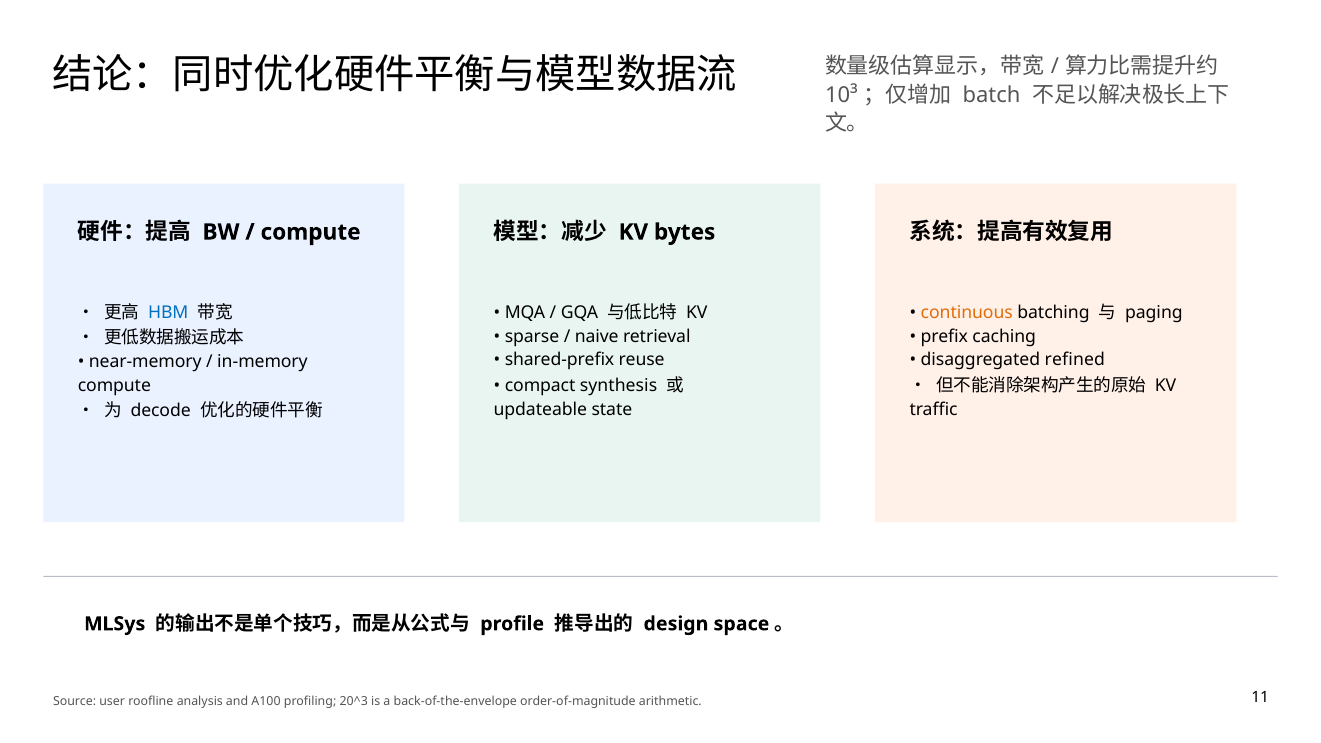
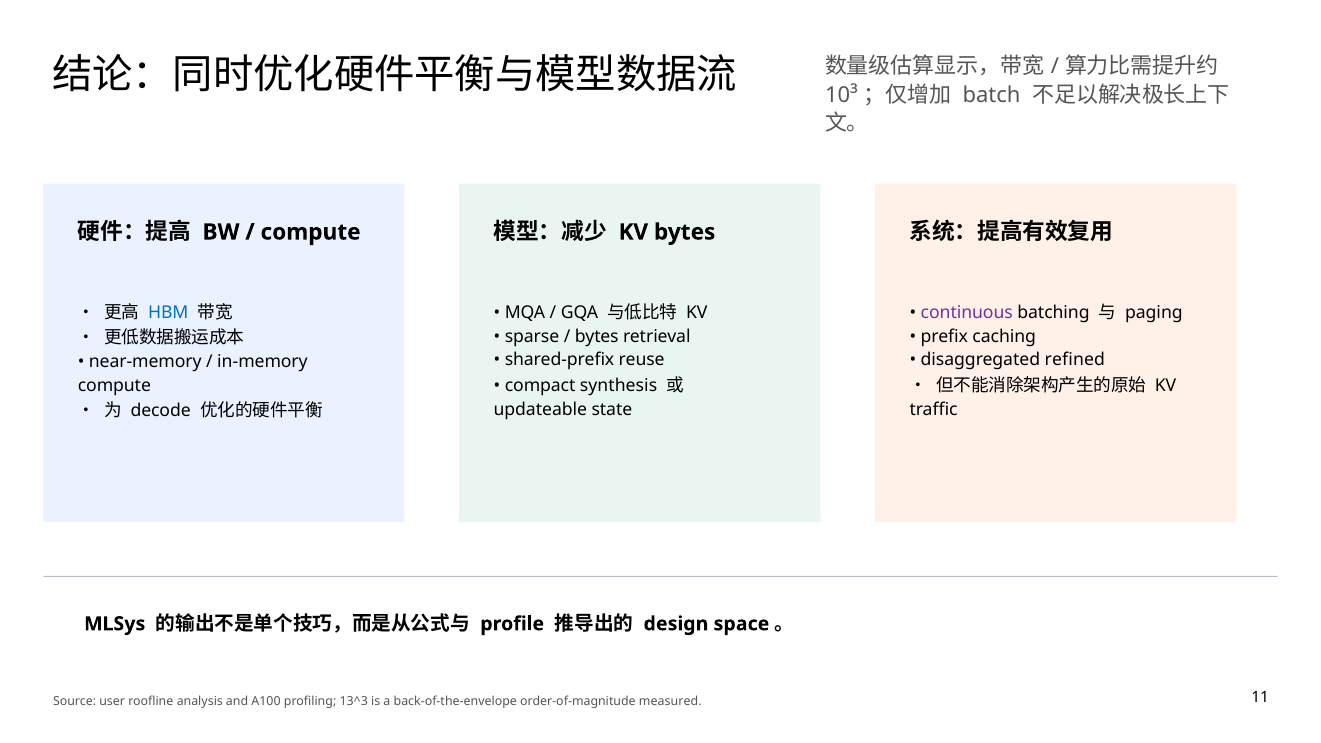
continuous colour: orange -> purple (967, 312)
naive: naive -> bytes (597, 336)
20^3: 20^3 -> 13^3 (354, 701)
arithmetic: arithmetic -> measured (670, 701)
